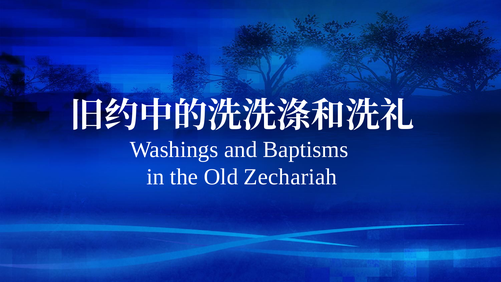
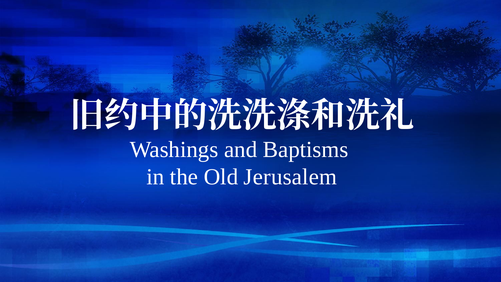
Zechariah: Zechariah -> Jerusalem (290, 177)
